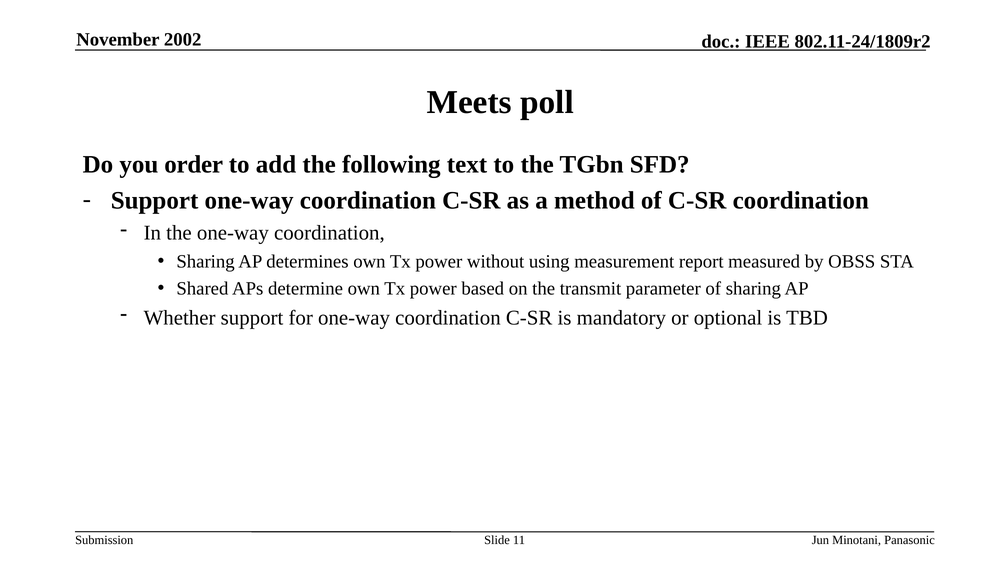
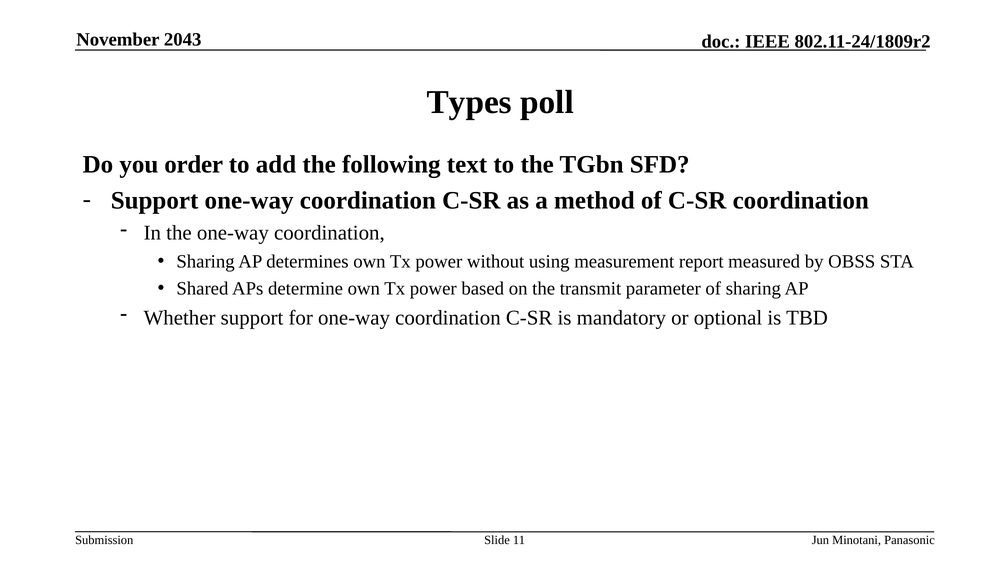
2002: 2002 -> 2043 (183, 40)
Meets: Meets -> Types (469, 102)
